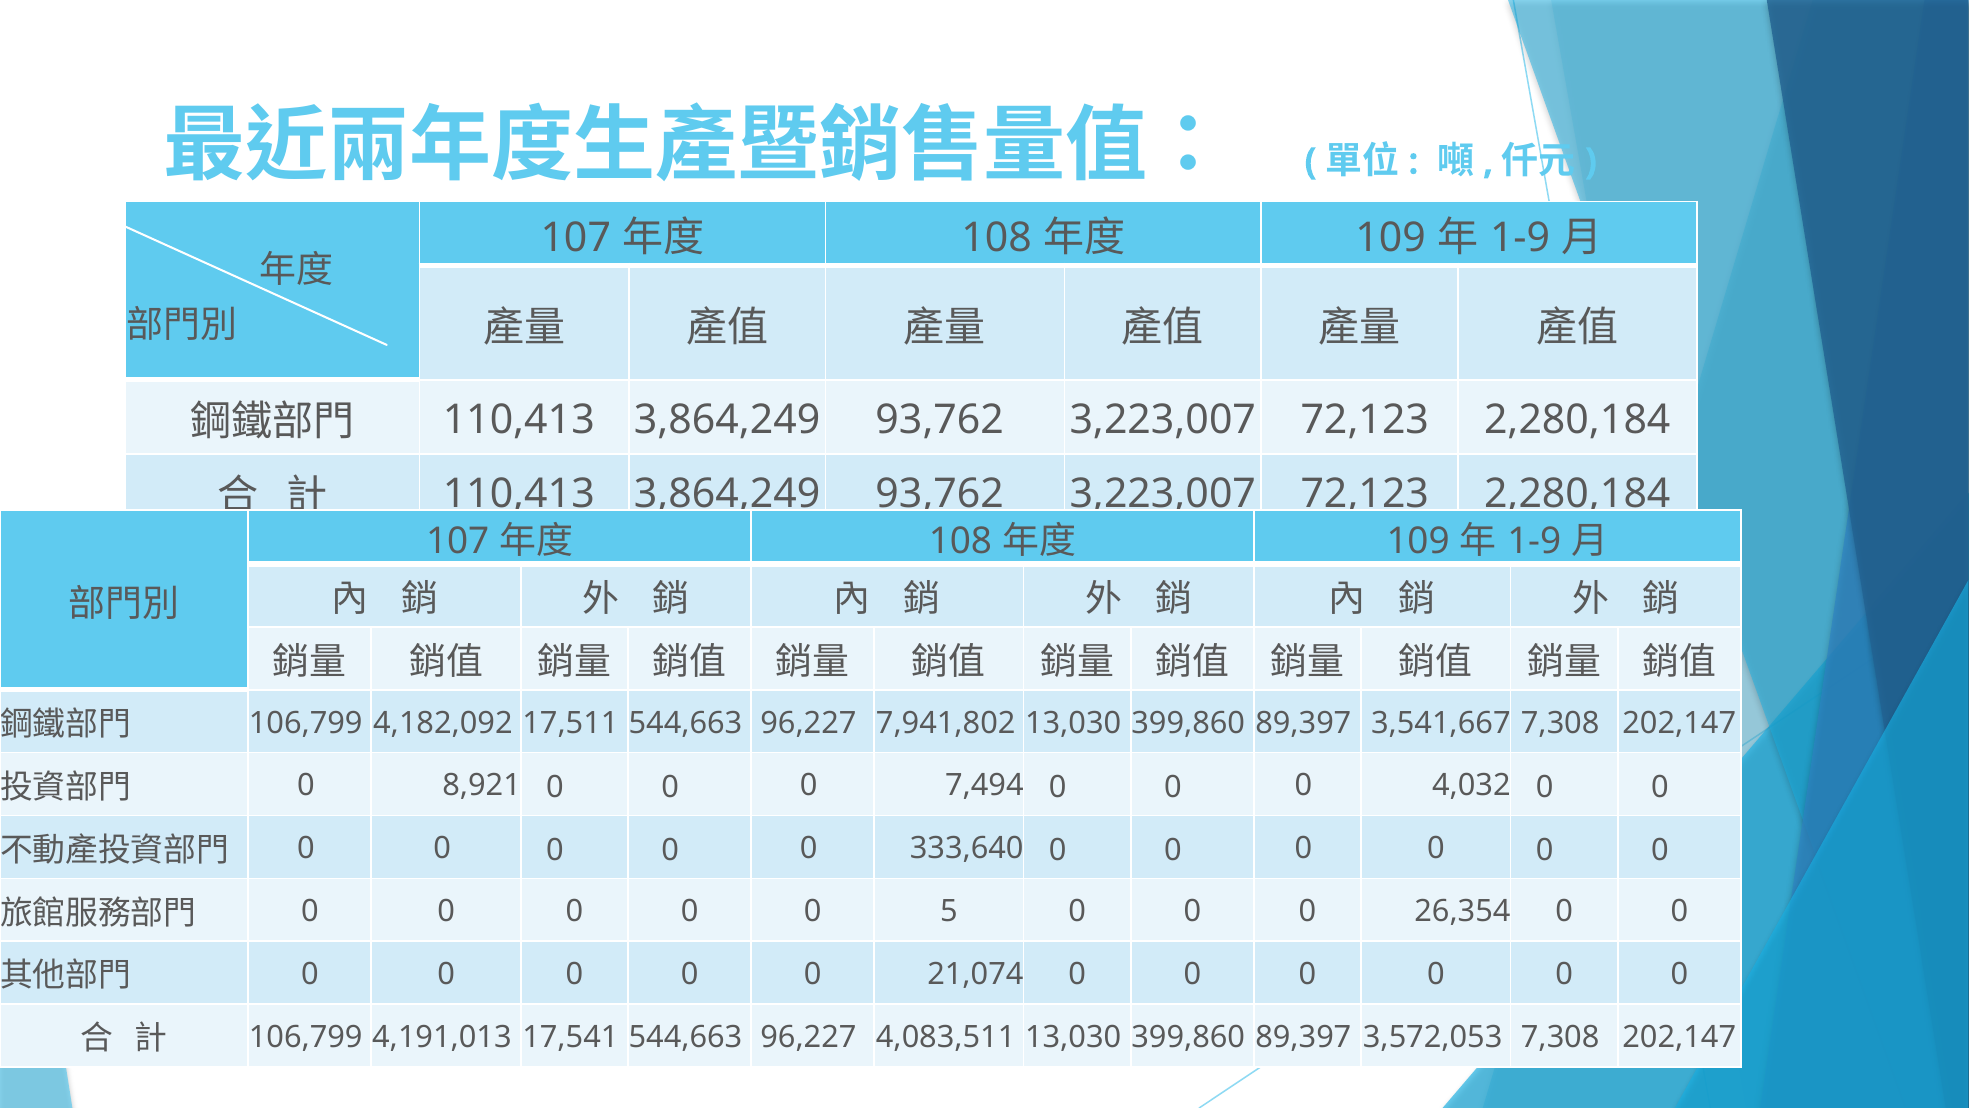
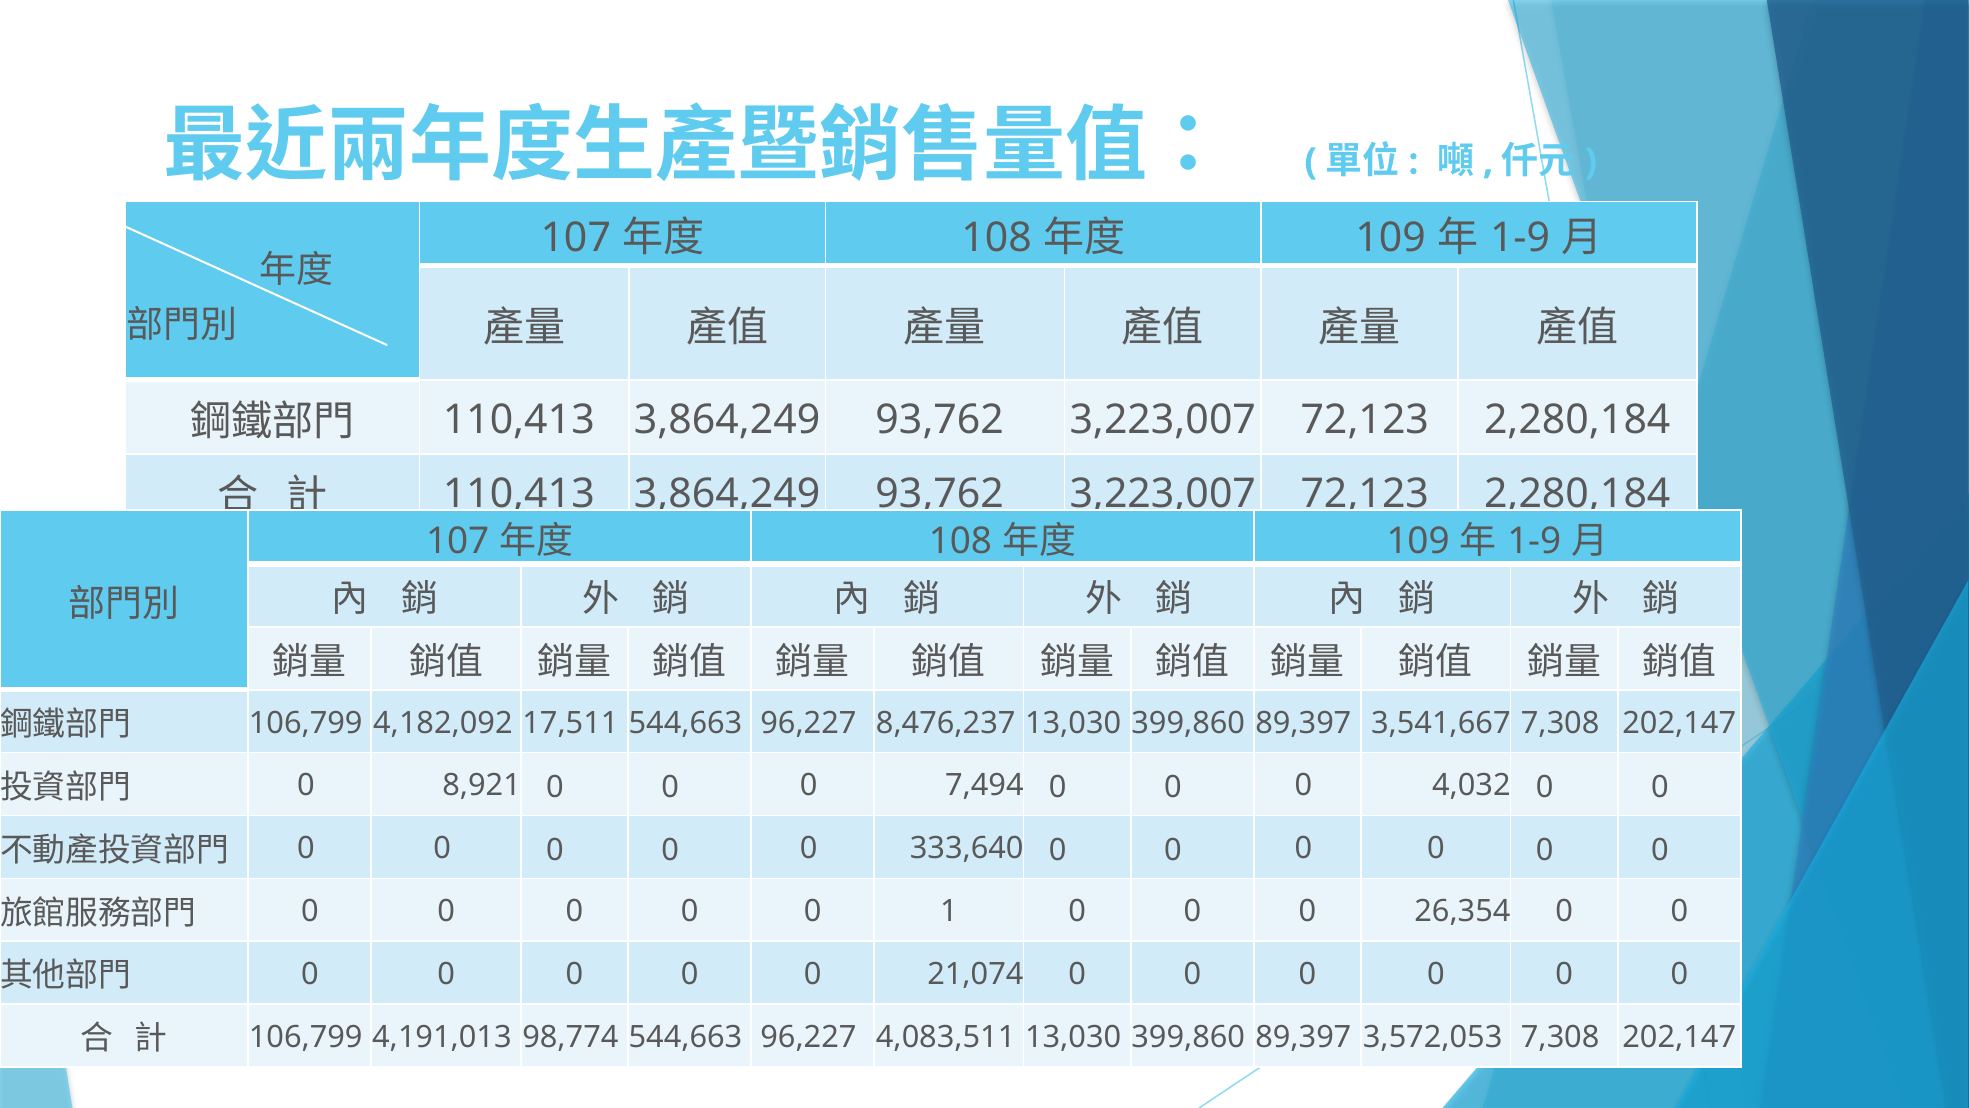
7,941,802: 7,941,802 -> 8,476,237 (946, 723)
5: 5 -> 1 (949, 911)
17,541: 17,541 -> 98,774 (570, 1037)
